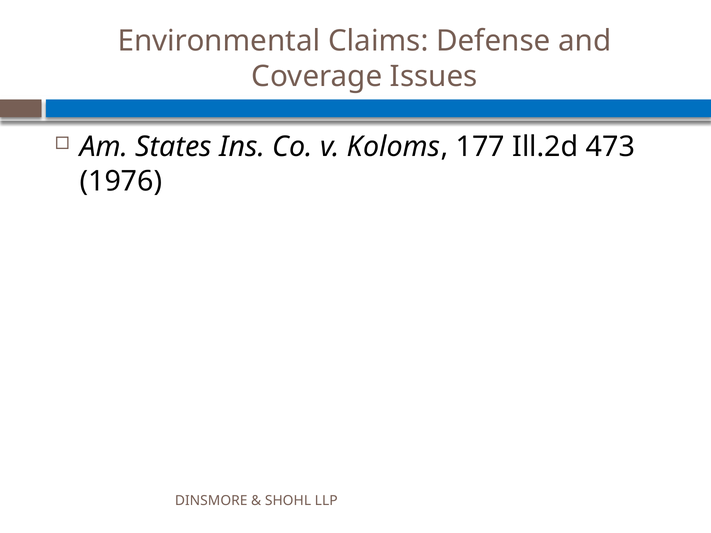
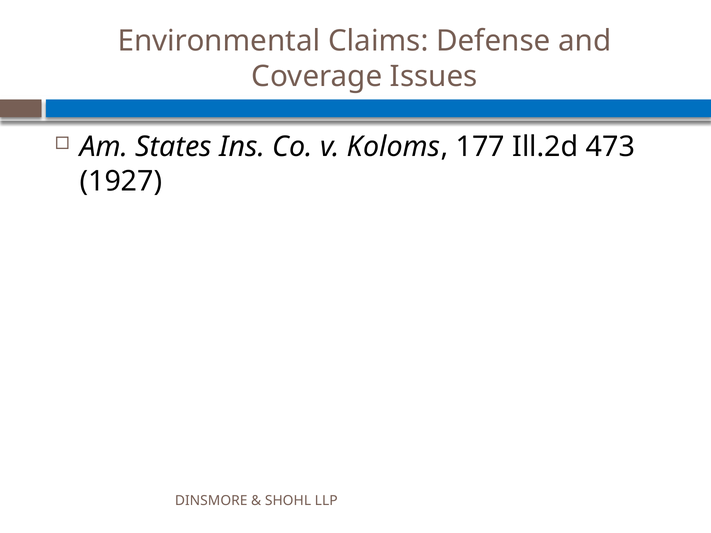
1976: 1976 -> 1927 (121, 181)
